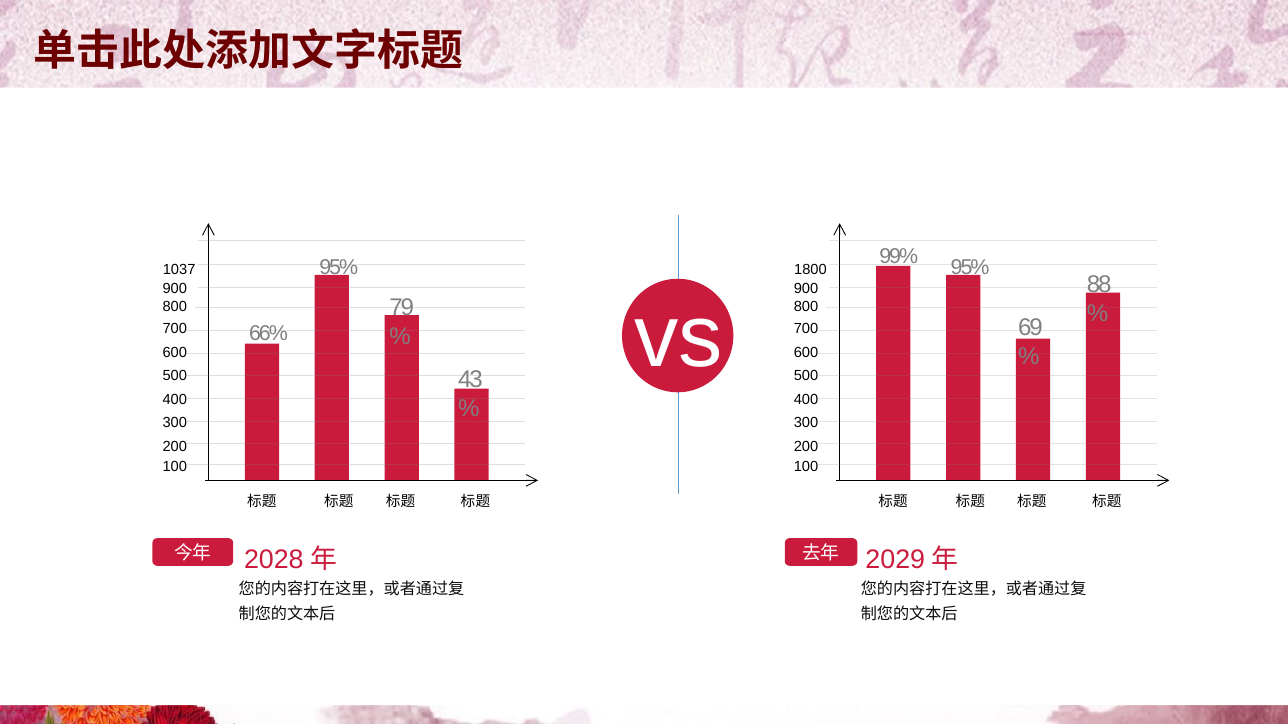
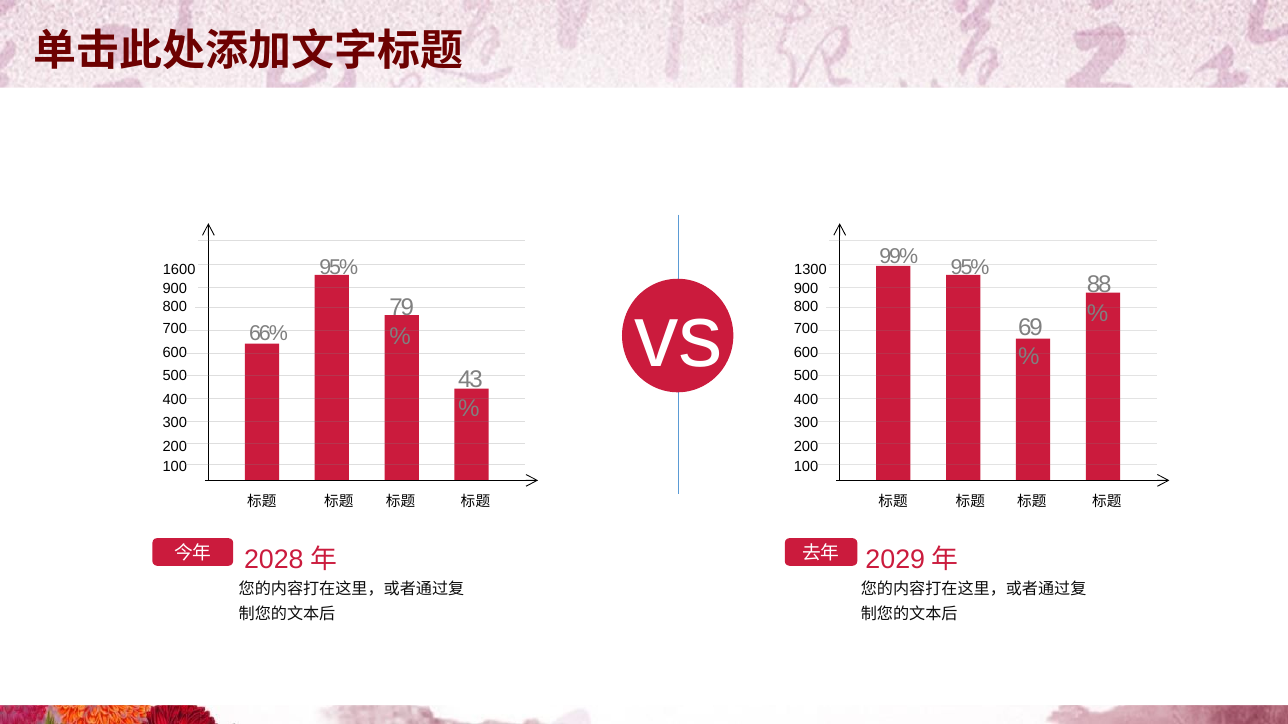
1037: 1037 -> 1600 (179, 270)
1800: 1800 -> 1300 (810, 270)
